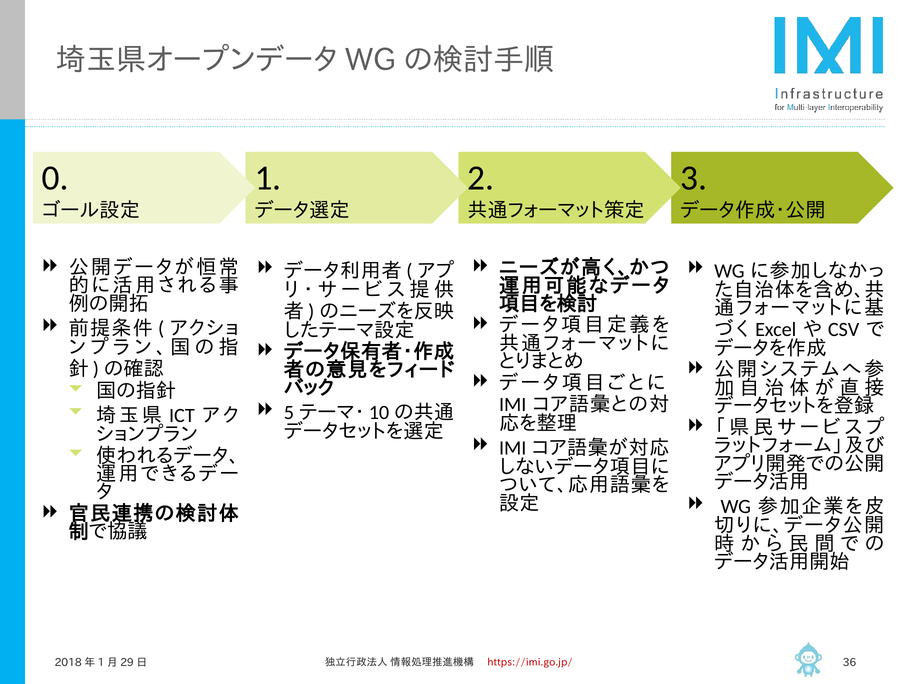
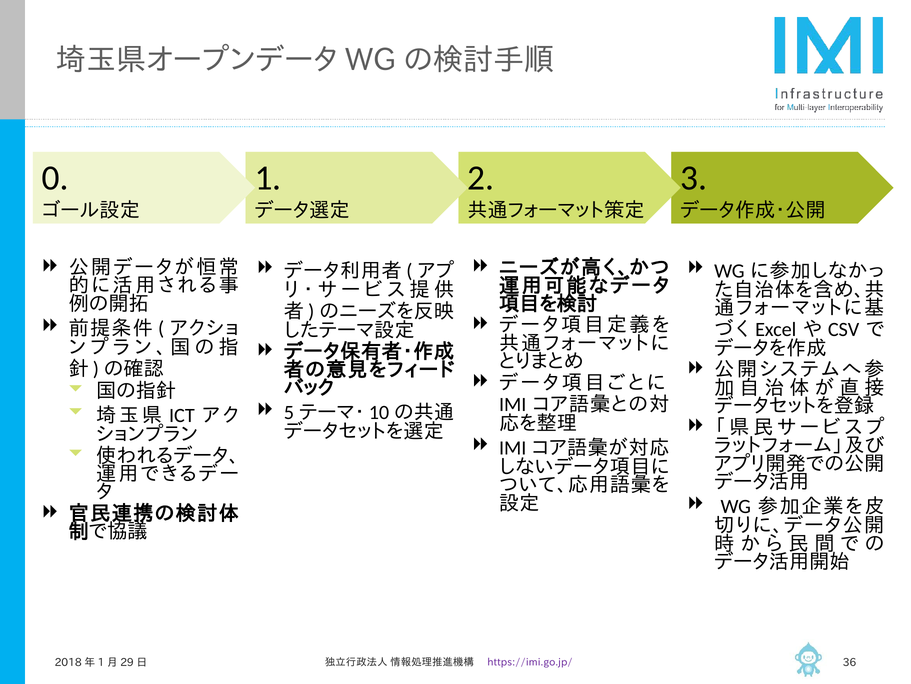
https://imi.go.jp/ colour: red -> purple (530, 662)
